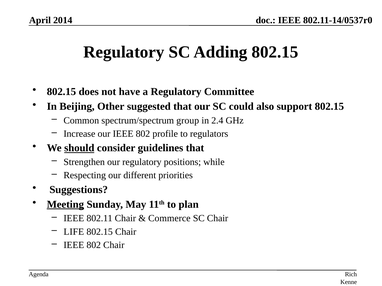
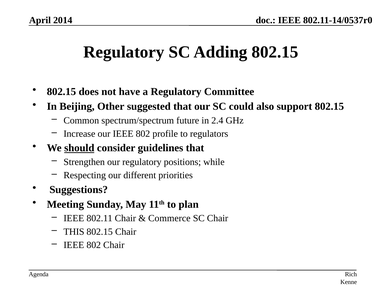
group: group -> future (188, 121)
Meeting underline: present -> none (65, 205)
LIFE: LIFE -> THIS (74, 232)
